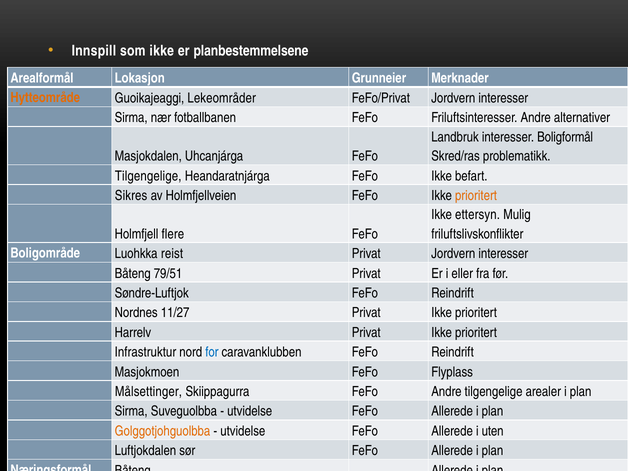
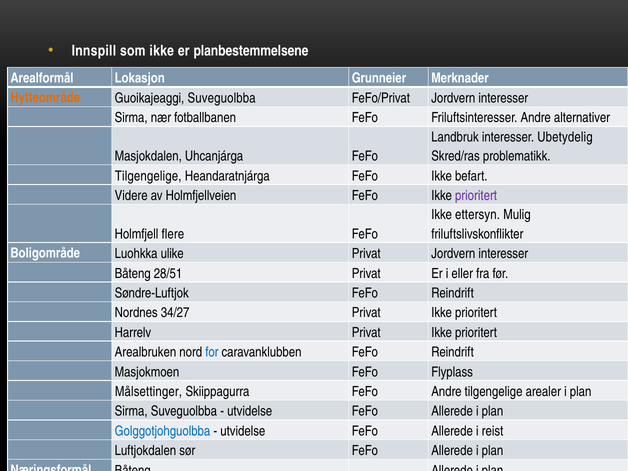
Guoikajeaggi Lekeområder: Lekeområder -> Suveguolbba (222, 98)
Boligformål: Boligformål -> Ubetydelig (565, 137)
Sikres: Sikres -> Videre (131, 196)
prioritert colour: orange -> purple (476, 196)
reist: reist -> ulike (172, 254)
79/51: 79/51 -> 28/51 (168, 273)
11/27: 11/27 -> 34/27 (175, 313)
Infrastruktur: Infrastruktur -> Arealbruken (145, 352)
Golggotjohguolbba colour: orange -> blue (163, 431)
uten: uten -> reist (493, 431)
